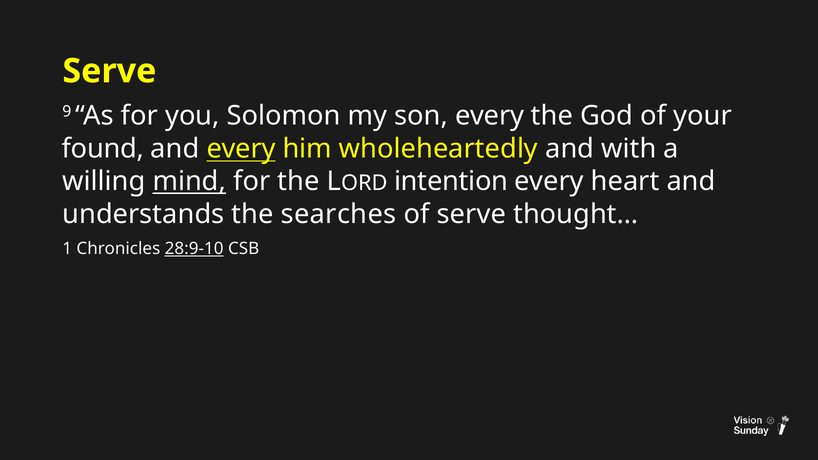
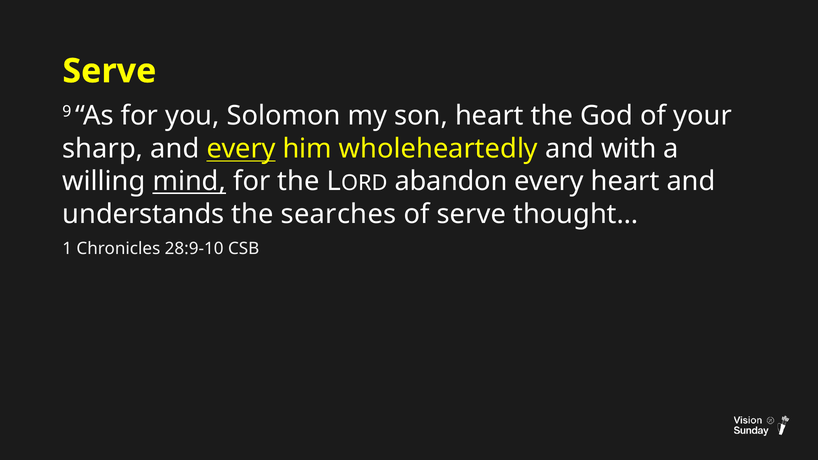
son every: every -> heart (489, 116)
found: found -> sharp (103, 149)
intention: intention -> abandon (451, 181)
28:9-10 underline: present -> none (194, 249)
